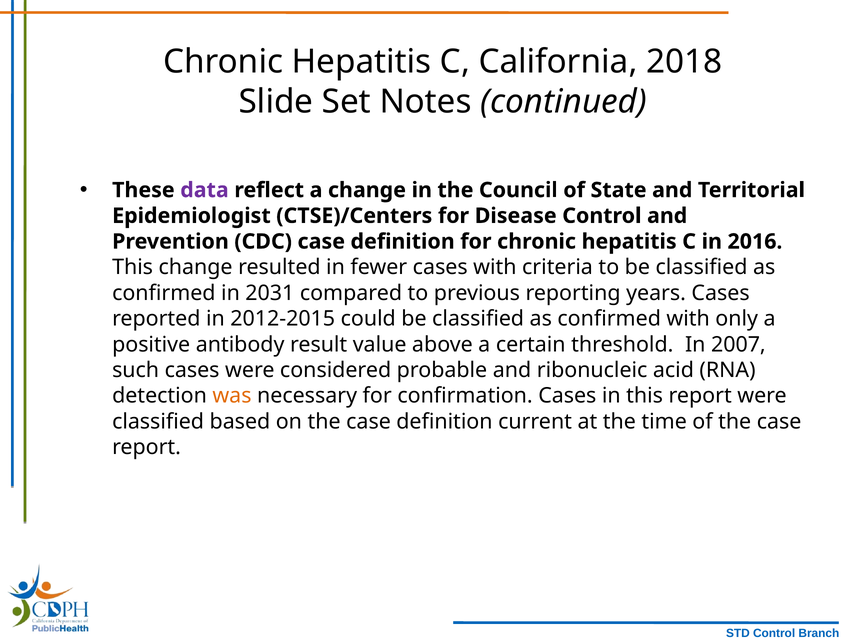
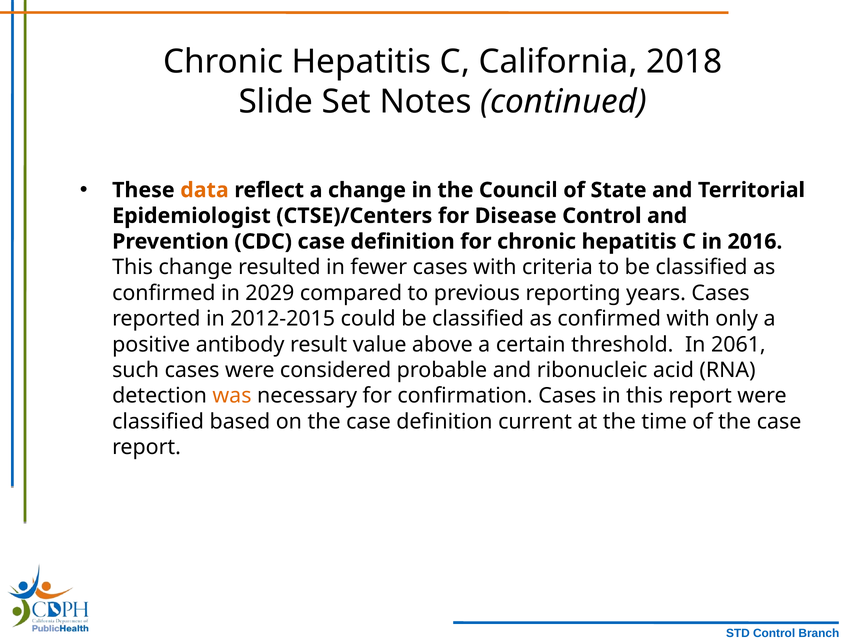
data colour: purple -> orange (204, 190)
2031: 2031 -> 2029 (270, 293)
2007: 2007 -> 2061 (738, 344)
